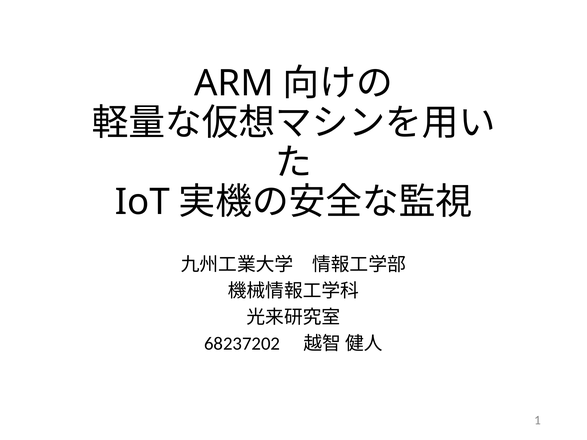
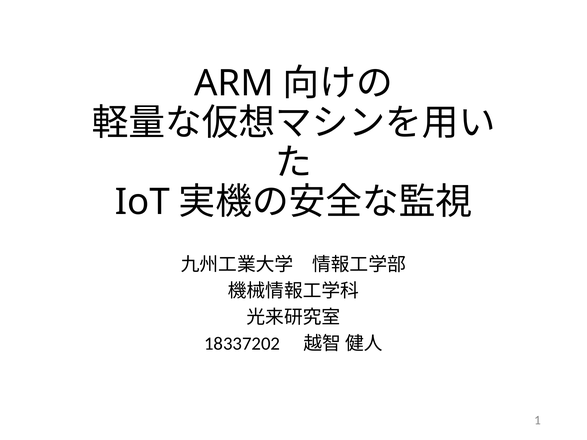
68237202: 68237202 -> 18337202 (242, 344)
